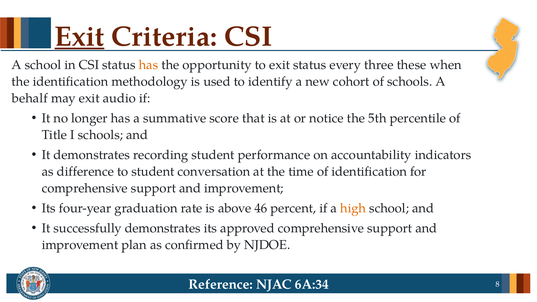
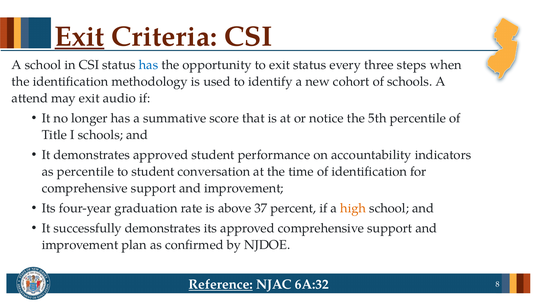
has colour: orange -> blue (148, 65)
these: these -> steps (412, 65)
behalf: behalf -> attend (30, 98)
demonstrates recording: recording -> approved (161, 155)
as difference: difference -> percentile (85, 172)
46: 46 -> 37 (261, 208)
Reference underline: none -> present (221, 285)
6A:34: 6A:34 -> 6A:32 (312, 285)
